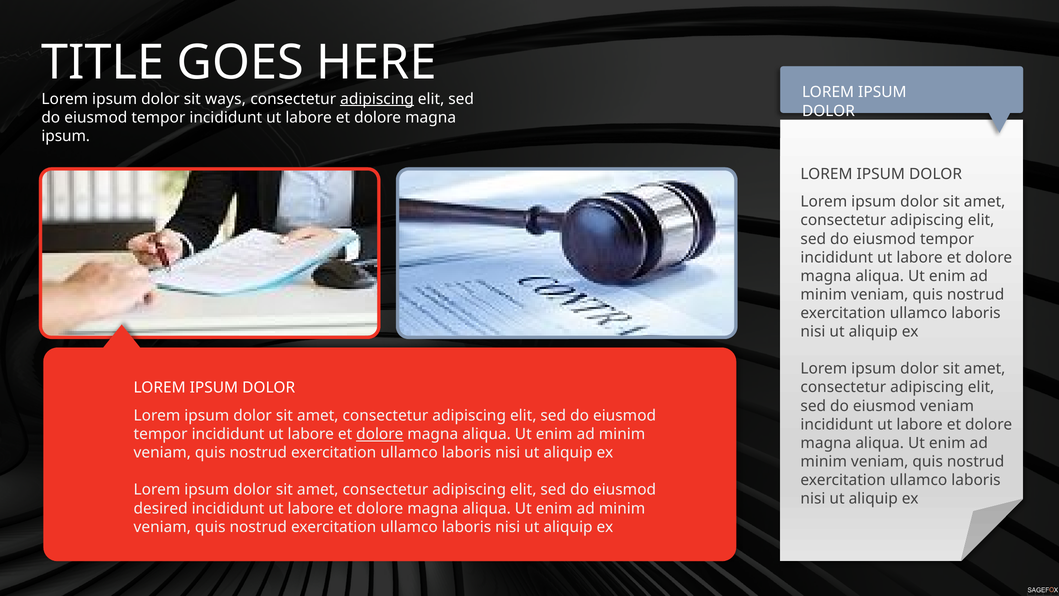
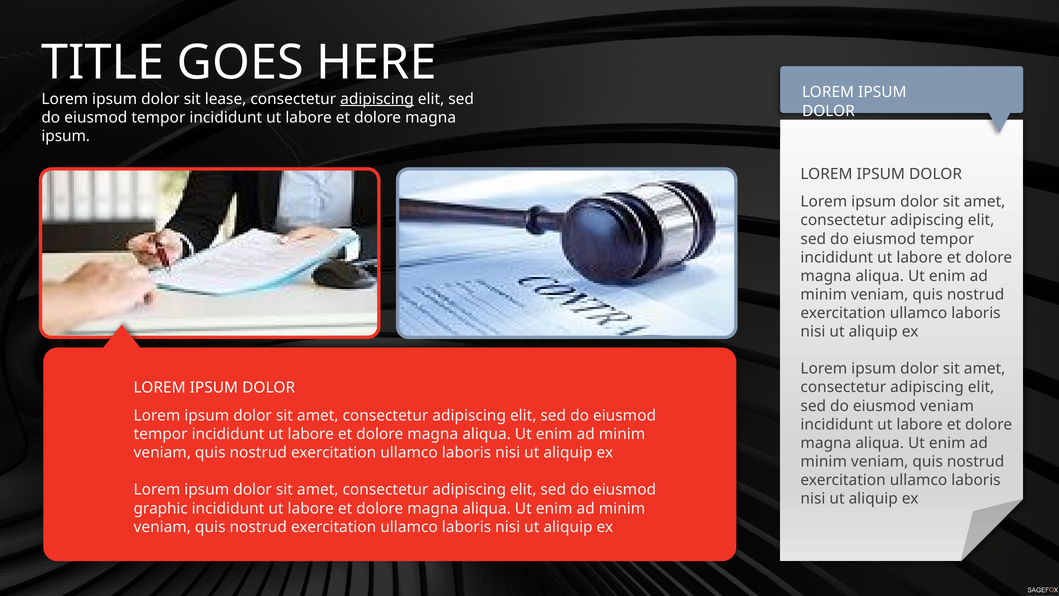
ways: ways -> lease (226, 99)
dolore underline: present -> none (380, 434)
desired: desired -> graphic (161, 508)
